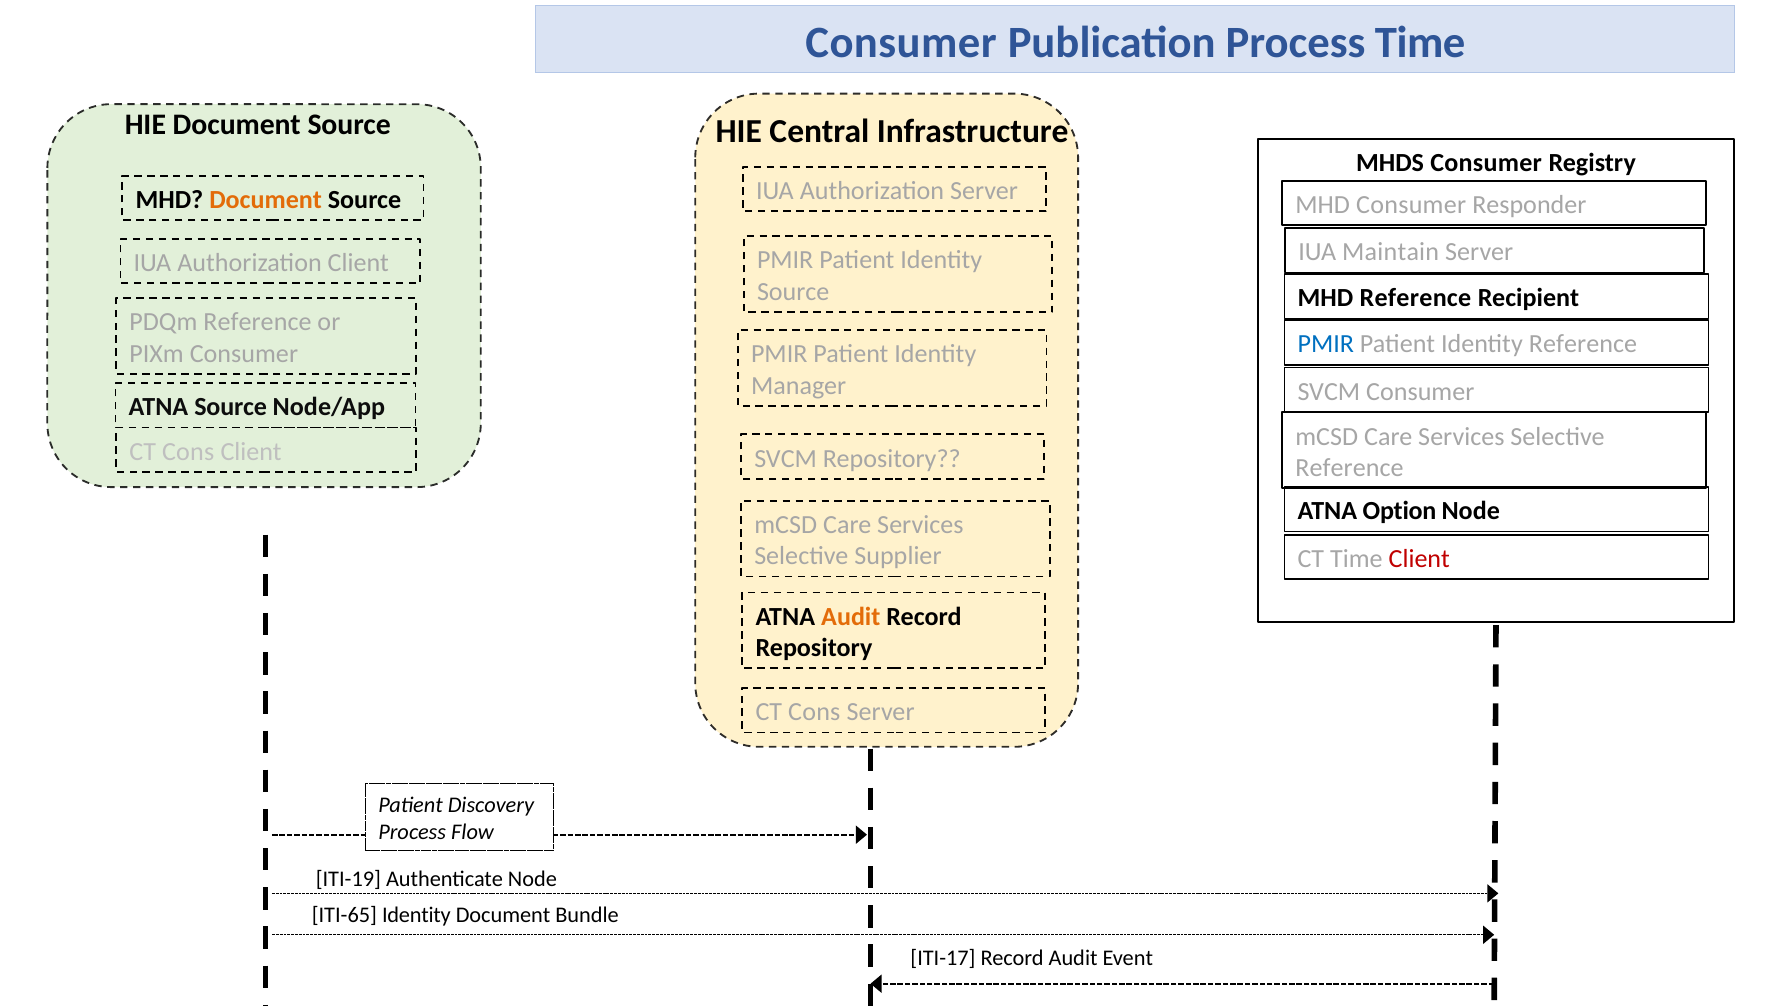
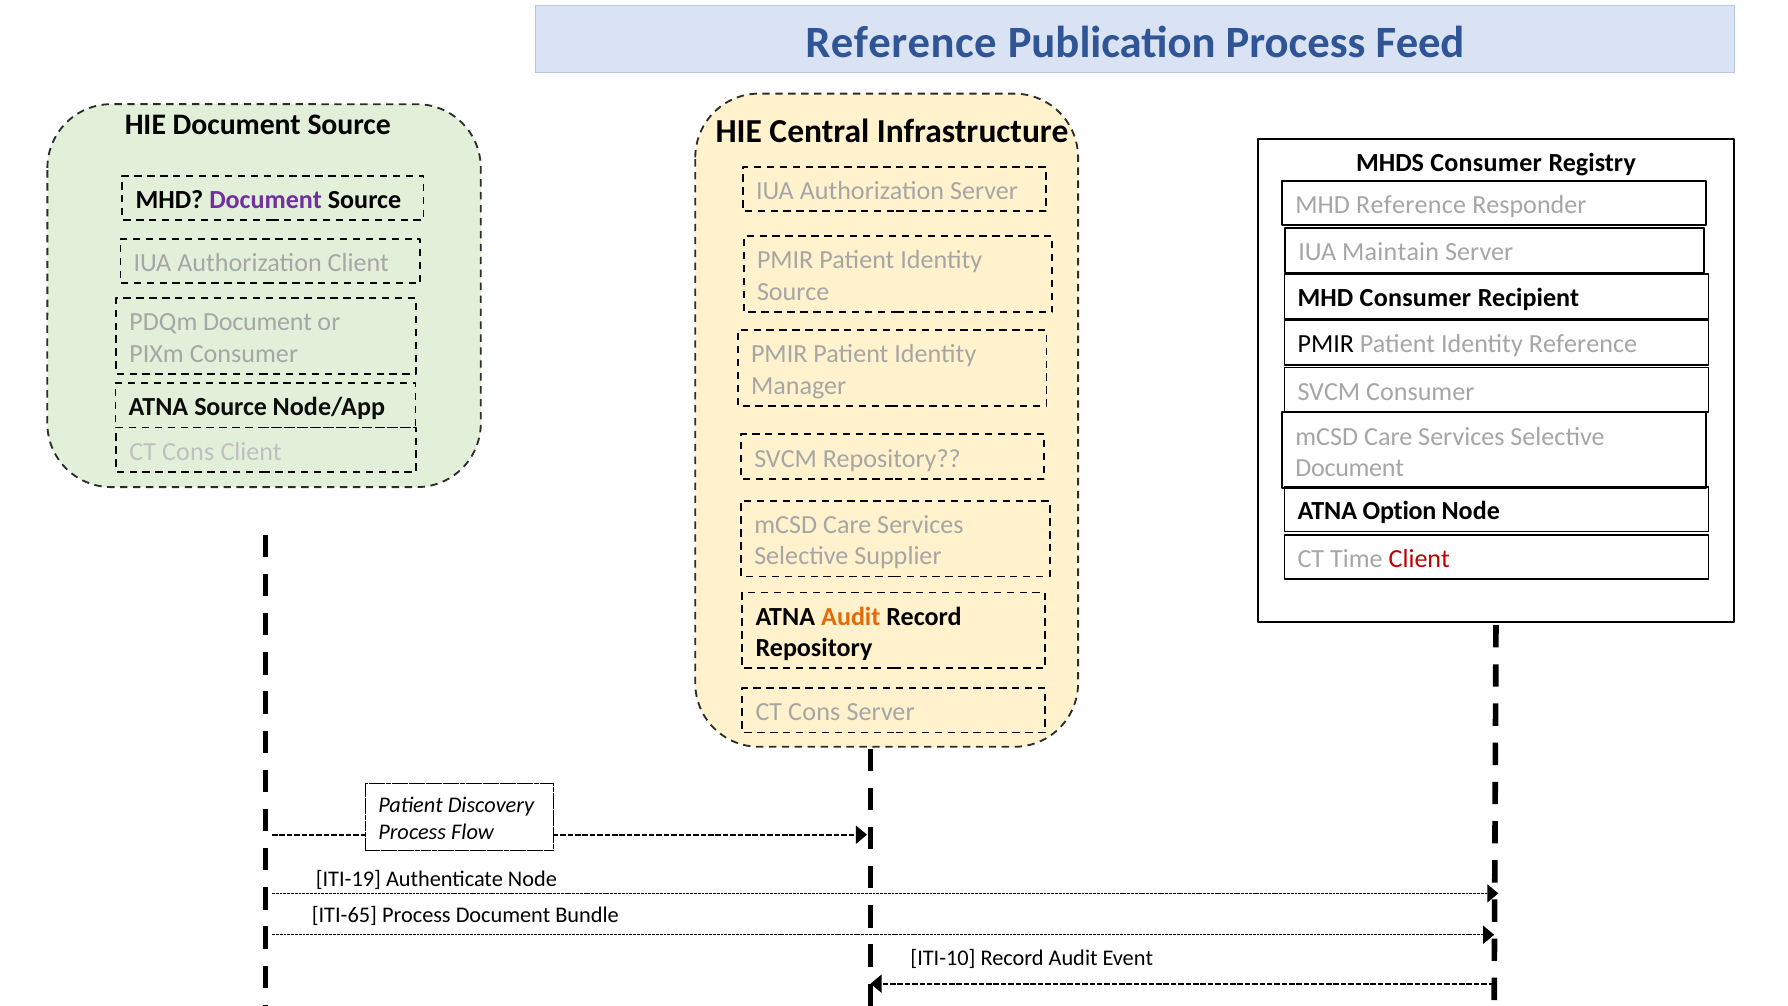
Consumer: Consumer -> Reference (901, 43)
Process Time: Time -> Feed (1420, 43)
Document colour: orange -> purple (266, 200)
MHD Consumer: Consumer -> Reference (1411, 205)
MHD Reference: Reference -> Consumer (1415, 298)
PDQm Reference: Reference -> Document (258, 322)
PMIR colour: blue -> black (1326, 344)
Reference: Reference -> Document (1350, 468)
ITI-65 Identity: Identity -> Process (416, 915)
ITI-17: ITI-17 -> ITI-10 (943, 958)
